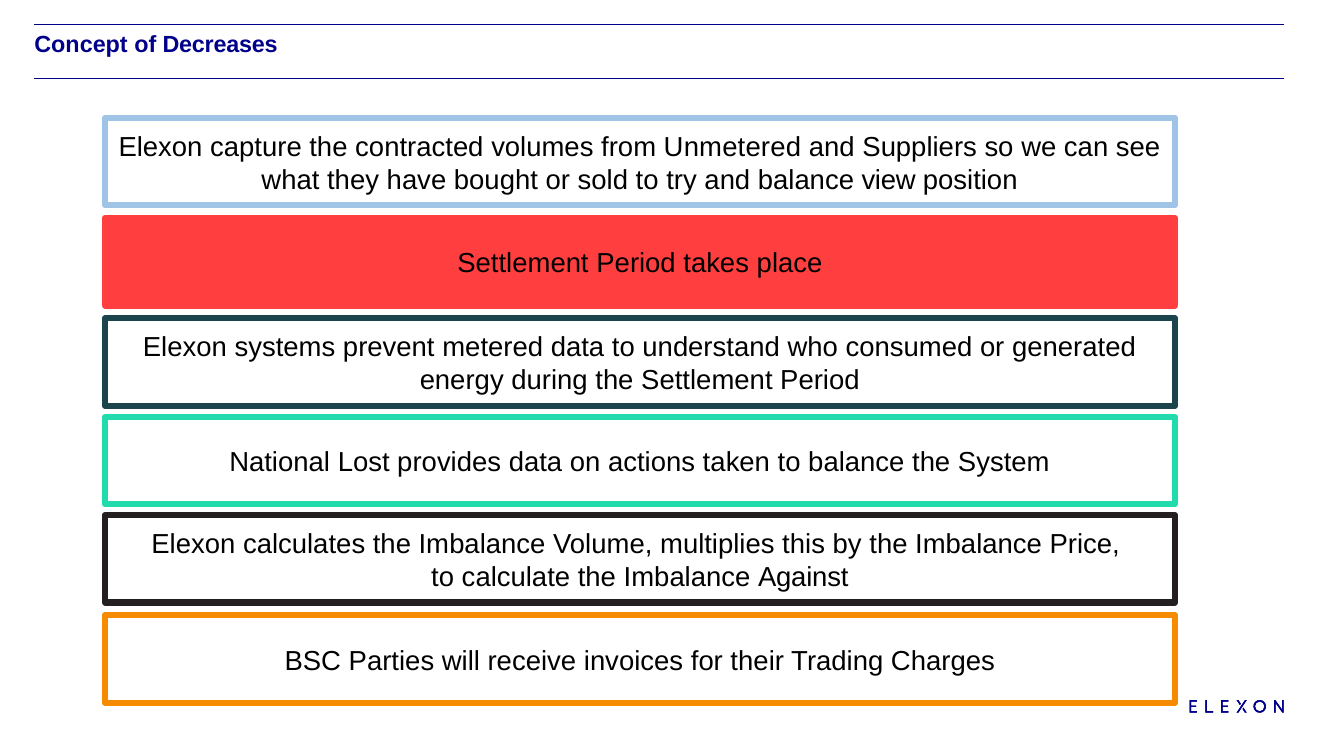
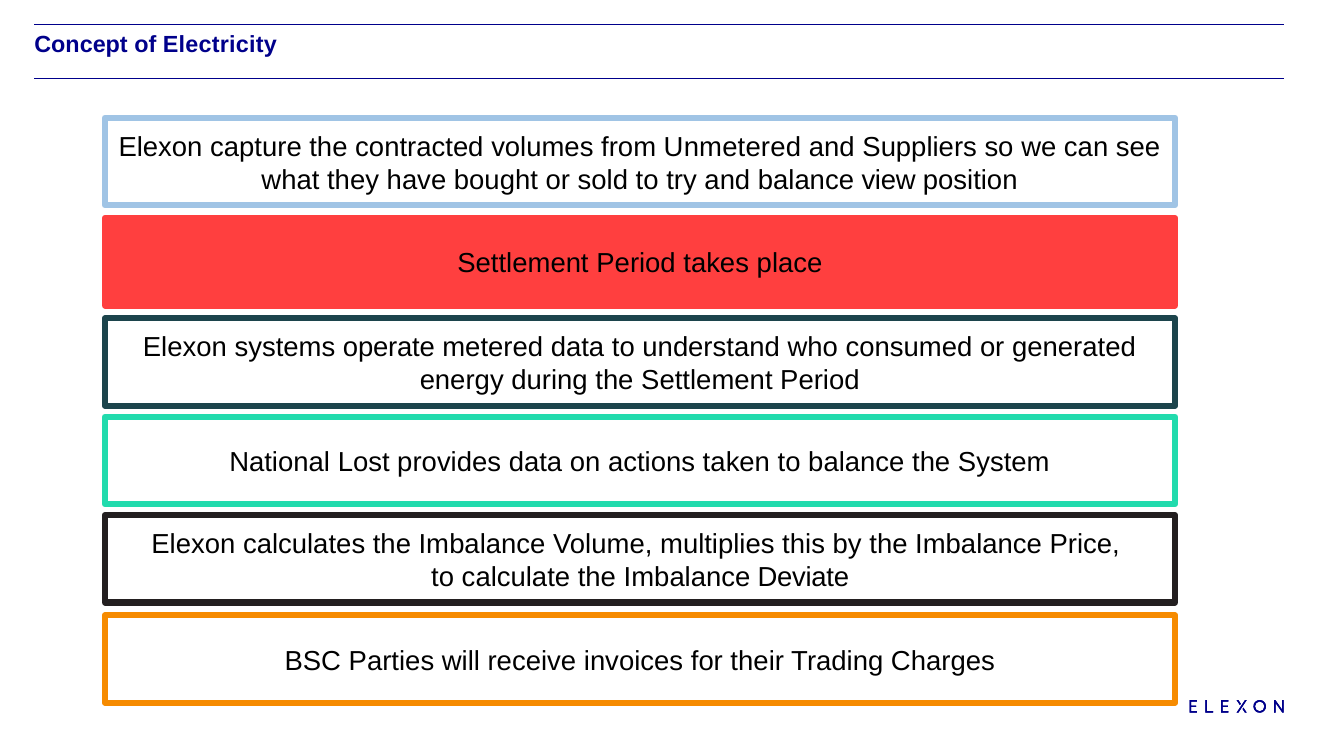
Decreases: Decreases -> Electricity (220, 45)
prevent: prevent -> operate (389, 348)
Against: Against -> Deviate (803, 577)
